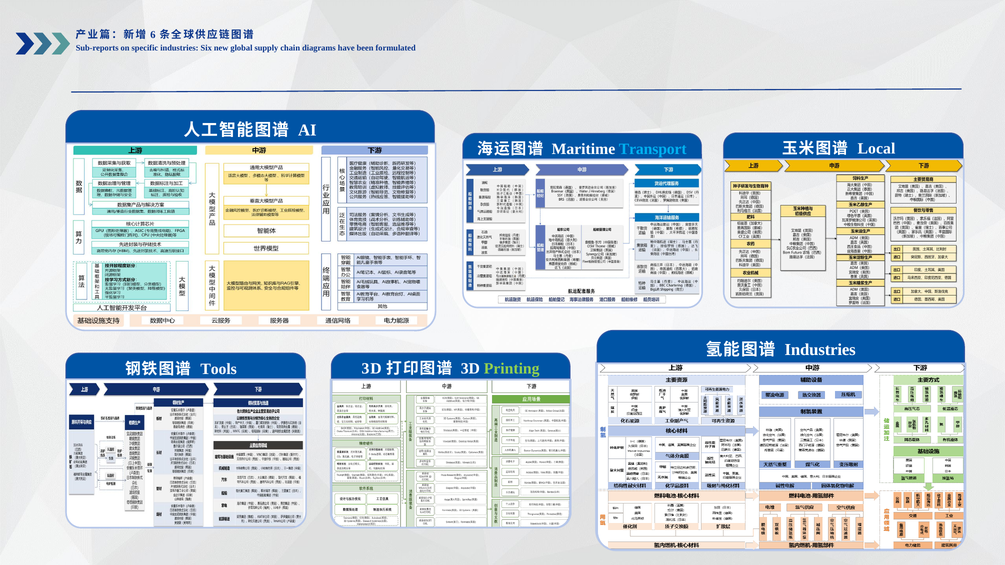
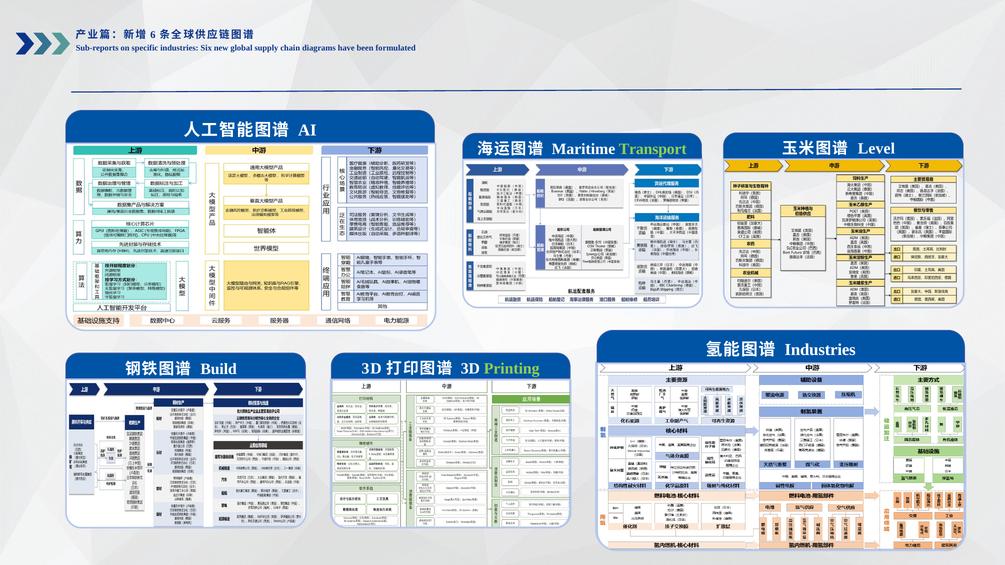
Local: Local -> Level (876, 149)
Transport colour: light blue -> light green (653, 149)
Tools: Tools -> Build (219, 369)
